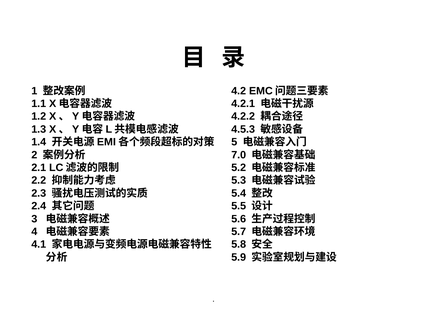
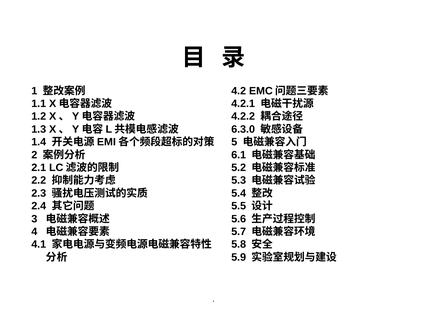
4.5.3: 4.5.3 -> 6.3.0 (243, 129)
7.0: 7.0 -> 6.1 (239, 155)
